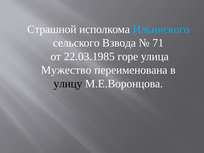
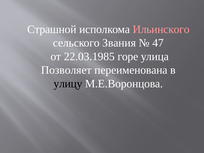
Ильинского colour: light blue -> pink (161, 29)
Взвода: Взвода -> Звания (119, 43)
71: 71 -> 47 (158, 43)
Мужество: Мужество -> Позволяет (66, 70)
